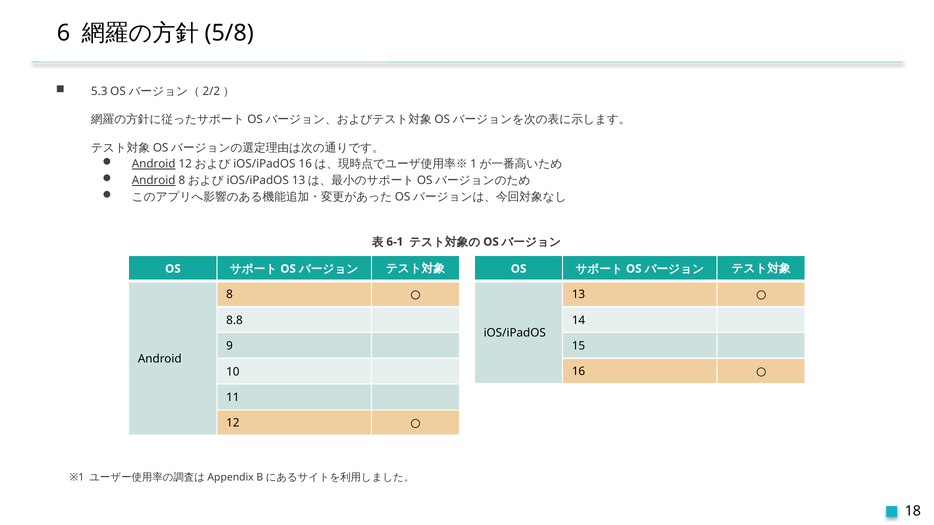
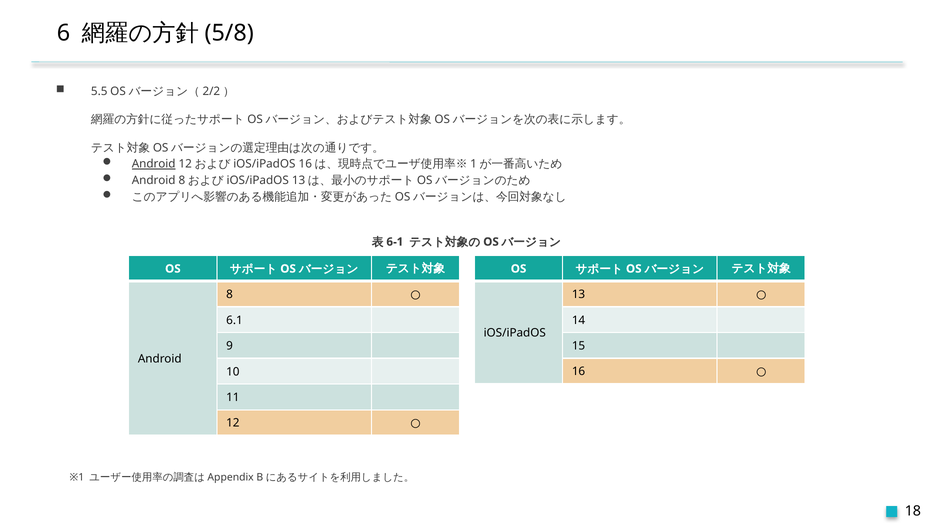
5.3: 5.3 -> 5.5 (99, 92)
Android underline: present -> none (154, 181)
8.8: 8.8 -> 6.1 (234, 321)
